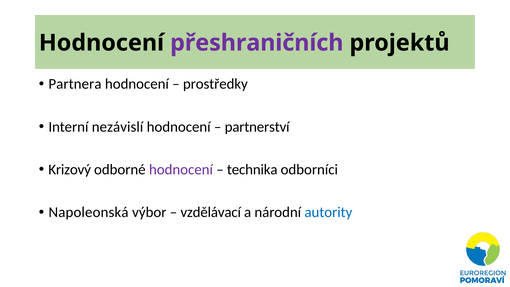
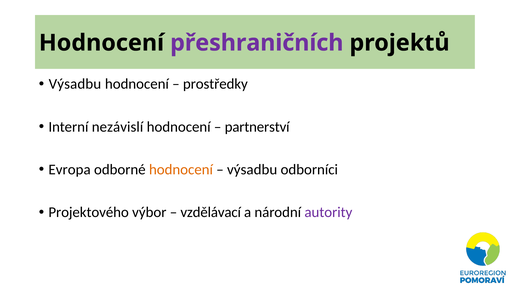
Partnera: Partnera -> Výsadbu (75, 84)
Krizový: Krizový -> Evropa (70, 170)
hodnocení colour: purple -> orange (181, 170)
technika: technika -> výsadbu (252, 170)
Napoleonská: Napoleonská -> Projektového (89, 212)
autority colour: blue -> purple (328, 212)
